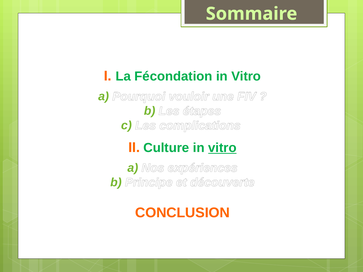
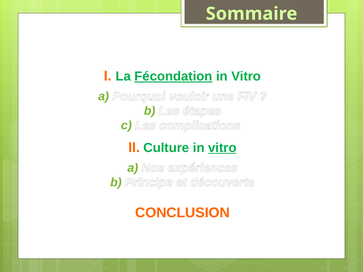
Fécondation underline: none -> present (173, 76)
